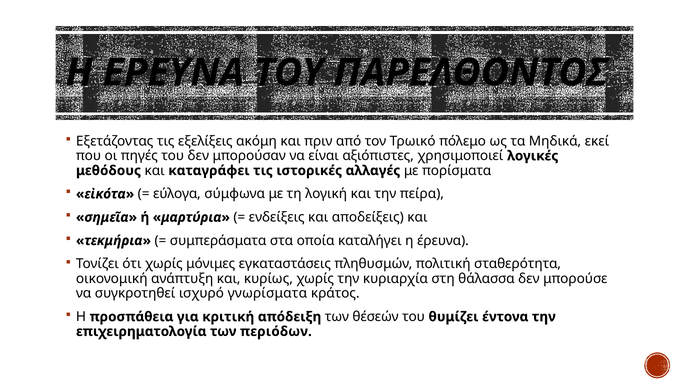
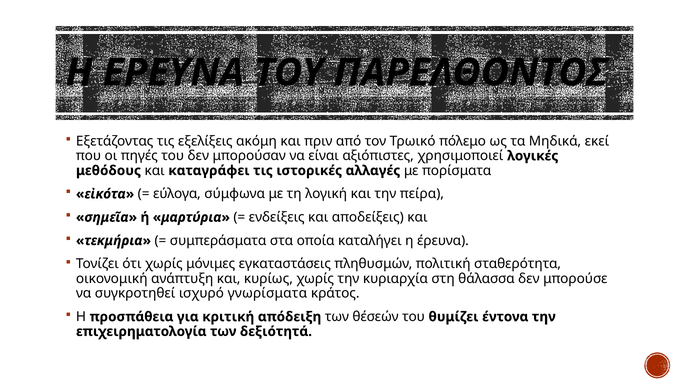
περιόδων: περιόδων -> δεξιότητά (276, 331)
